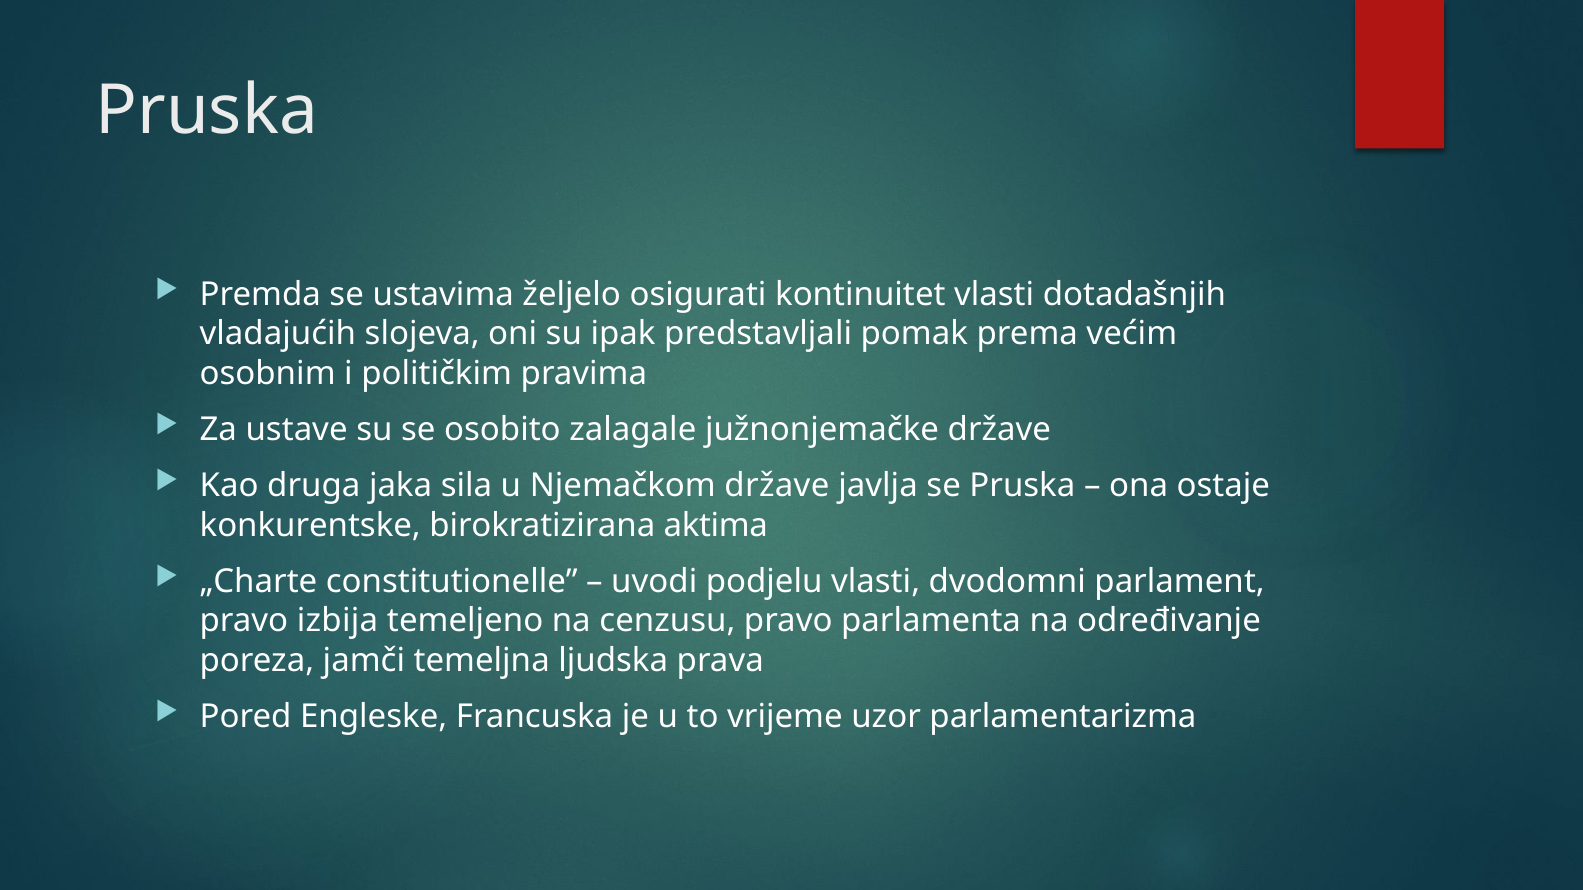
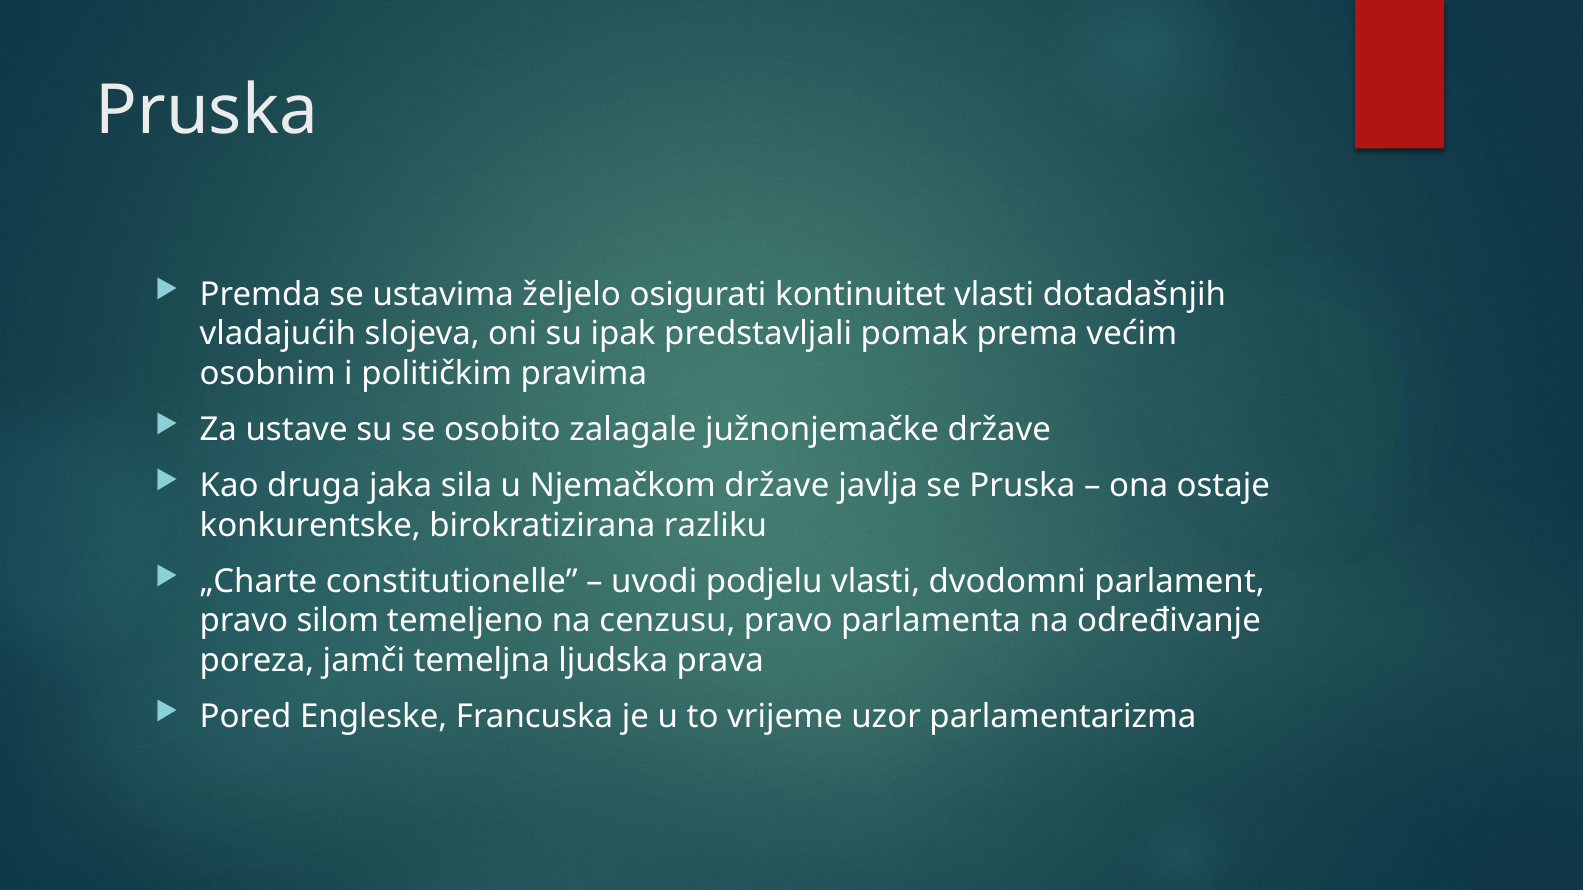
aktima: aktima -> razliku (716, 526)
izbija: izbija -> silom (338, 621)
